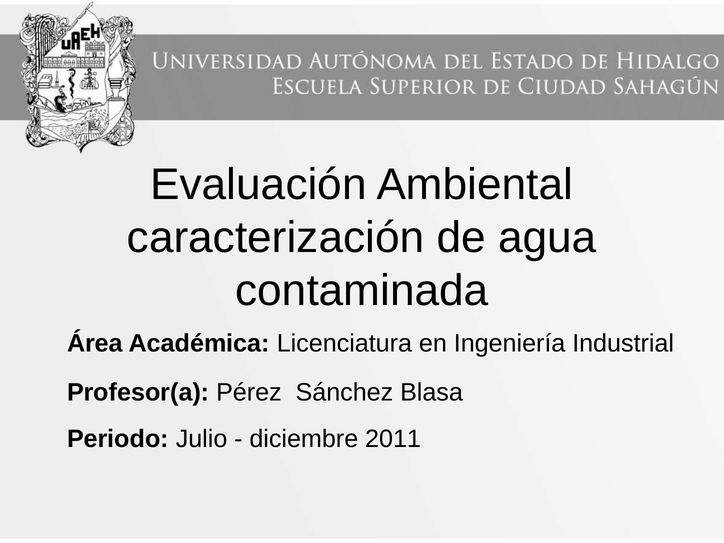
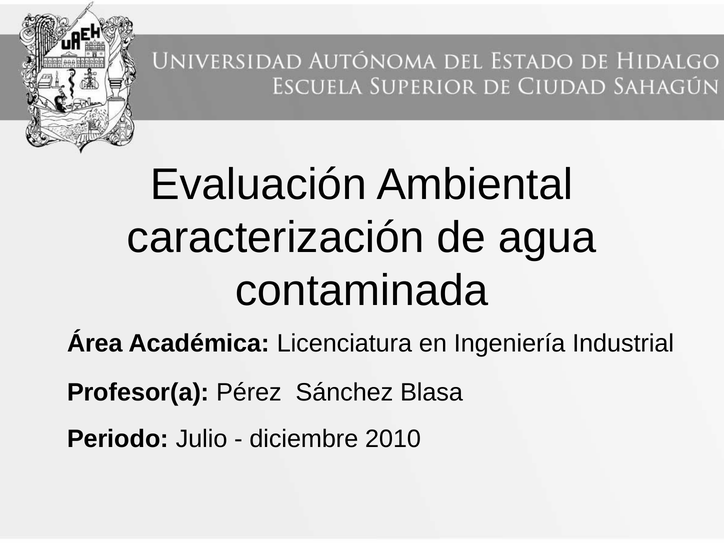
2011: 2011 -> 2010 (393, 439)
